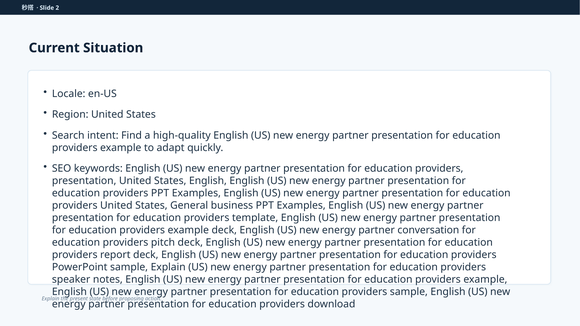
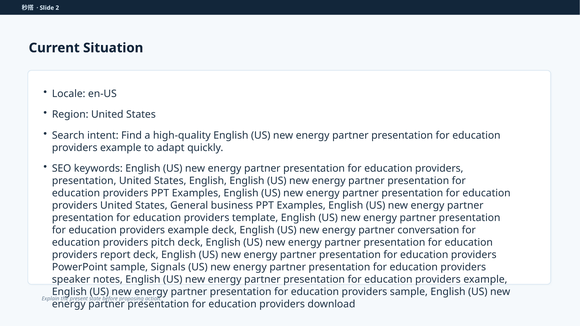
sample Explain: Explain -> Signals (168, 267)
